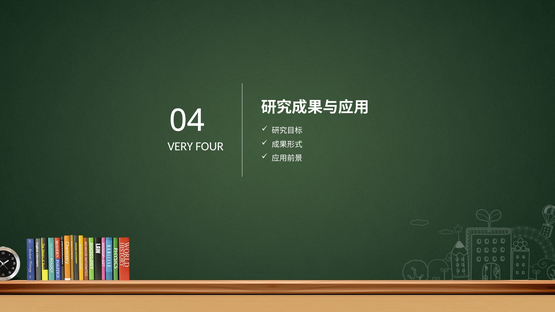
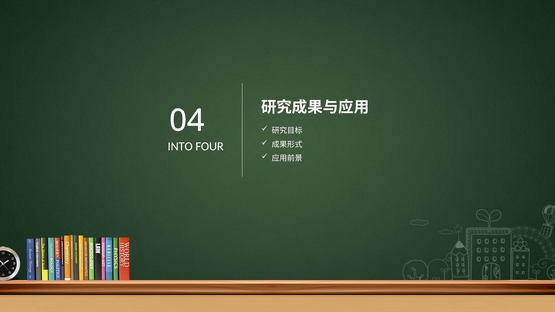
VERY: VERY -> INTO (180, 147)
